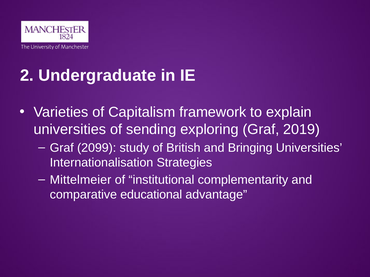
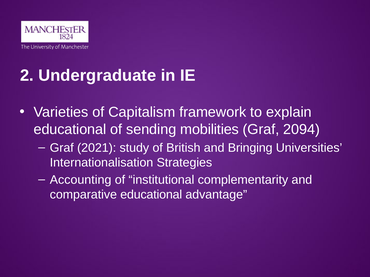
universities: universities -> educational (70, 130)
exploring: exploring -> mobilities (210, 130)
2019: 2019 -> 2094 (302, 130)
2099: 2099 -> 2021 (97, 148)
Mittelmeier: Mittelmeier -> Accounting (81, 180)
